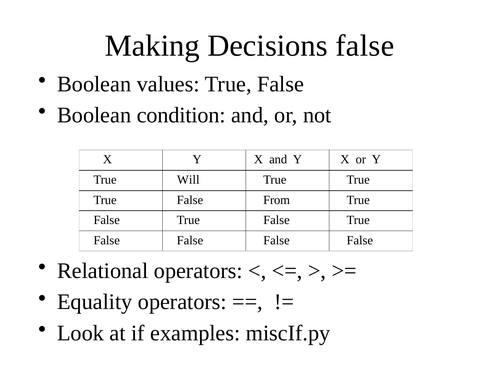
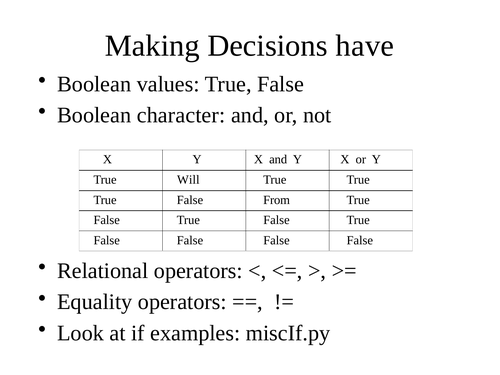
Decisions false: false -> have (365, 46)
condition: condition -> character (181, 115)
